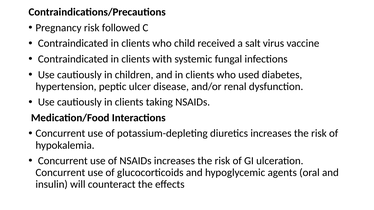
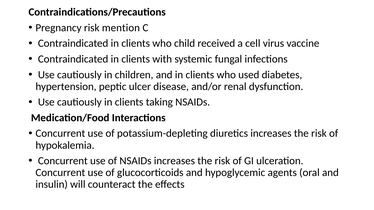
followed: followed -> mention (121, 28)
salt: salt -> cell (253, 43)
